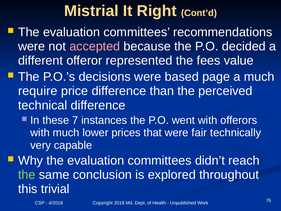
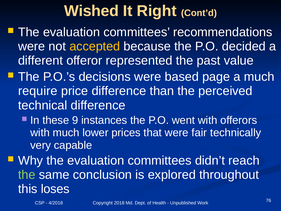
Mistrial: Mistrial -> Wished (91, 11)
accepted colour: pink -> yellow (95, 46)
fees: fees -> past (209, 61)
7: 7 -> 9 (75, 120)
trivial: trivial -> loses (55, 189)
